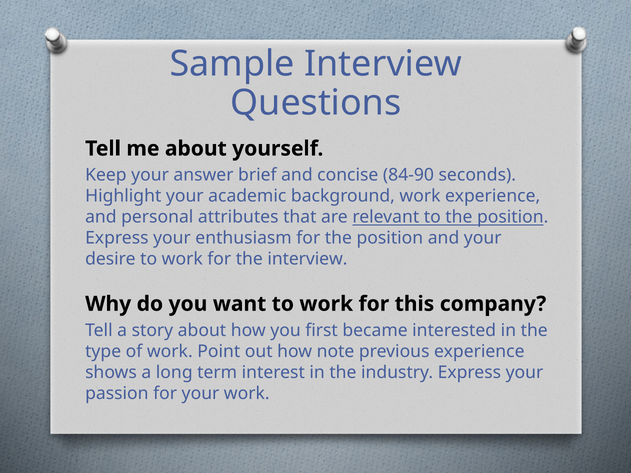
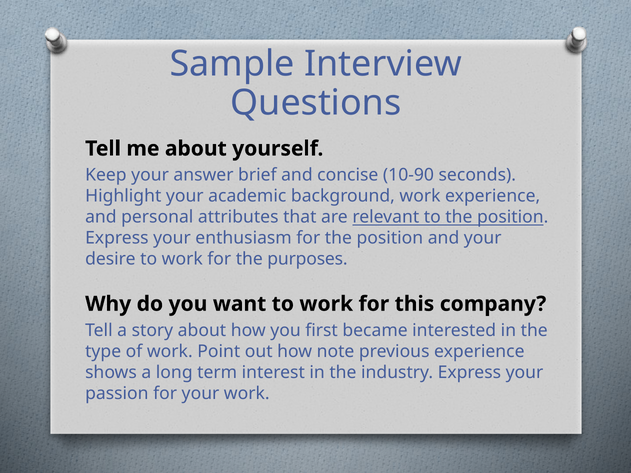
84-90: 84-90 -> 10-90 (408, 175)
the interview: interview -> purposes (307, 259)
